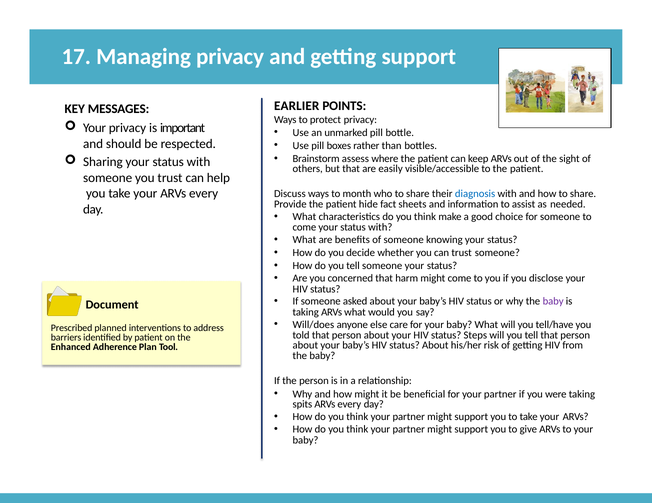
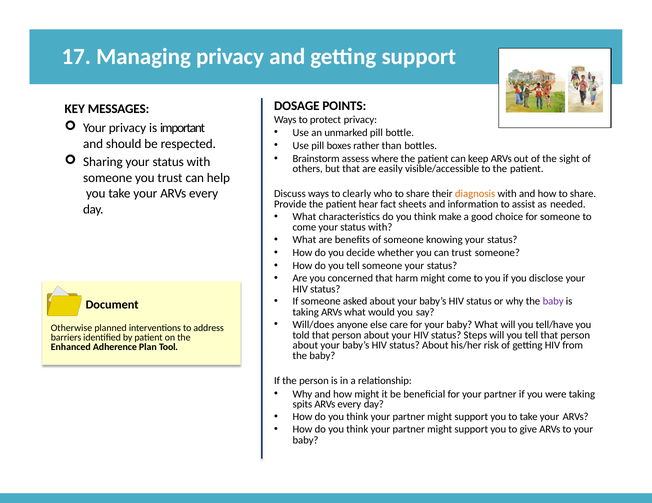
EARLIER: EARLIER -> DOSAGE (297, 106)
month: month -> clearly (357, 194)
diagnosis colour: blue -> orange (475, 194)
hide: hide -> hear (368, 205)
Prescribed: Prescribed -> Otherwise (72, 329)
